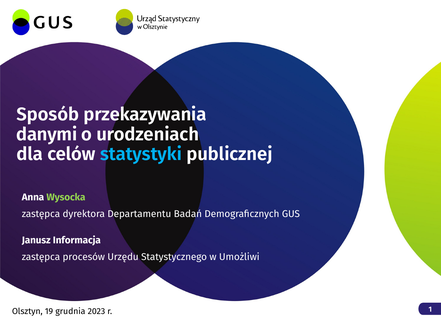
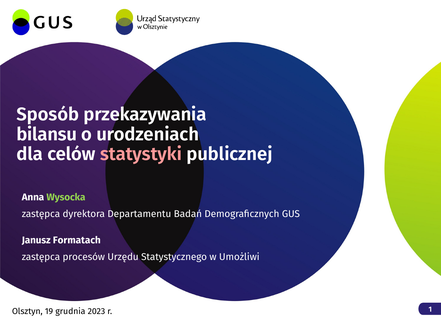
danymi: danymi -> bilansu (47, 134)
statystyki colour: light blue -> pink (141, 154)
Informacja: Informacja -> Formatach (77, 240)
